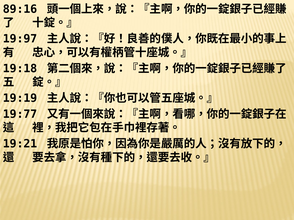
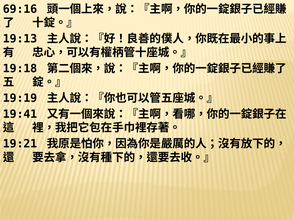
89:16: 89:16 -> 69:16 (20, 9)
19:97: 19:97 -> 19:13 (20, 39)
19:77: 19:77 -> 19:41 (20, 114)
